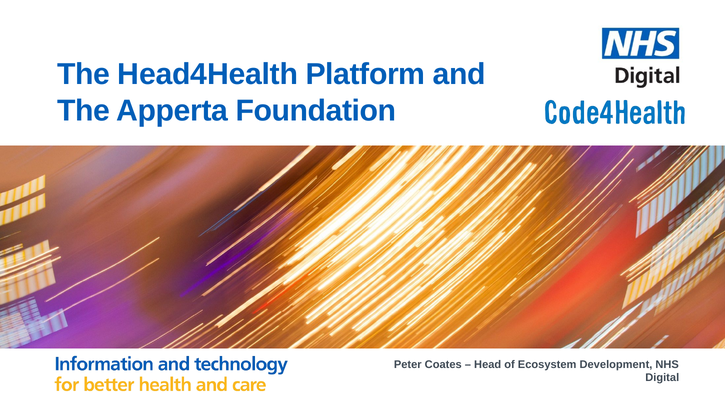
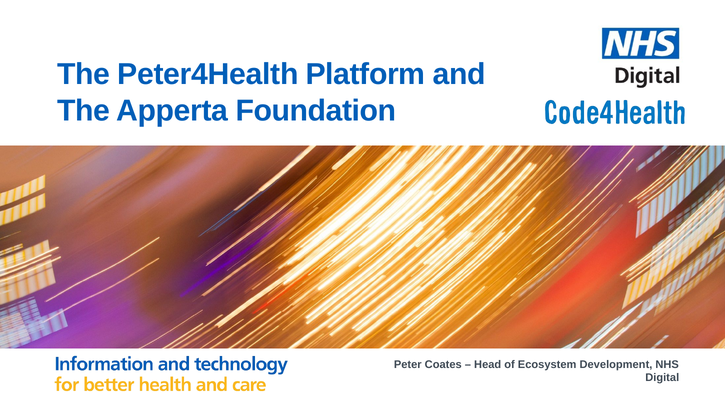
Head4Health: Head4Health -> Peter4Health (208, 74)
